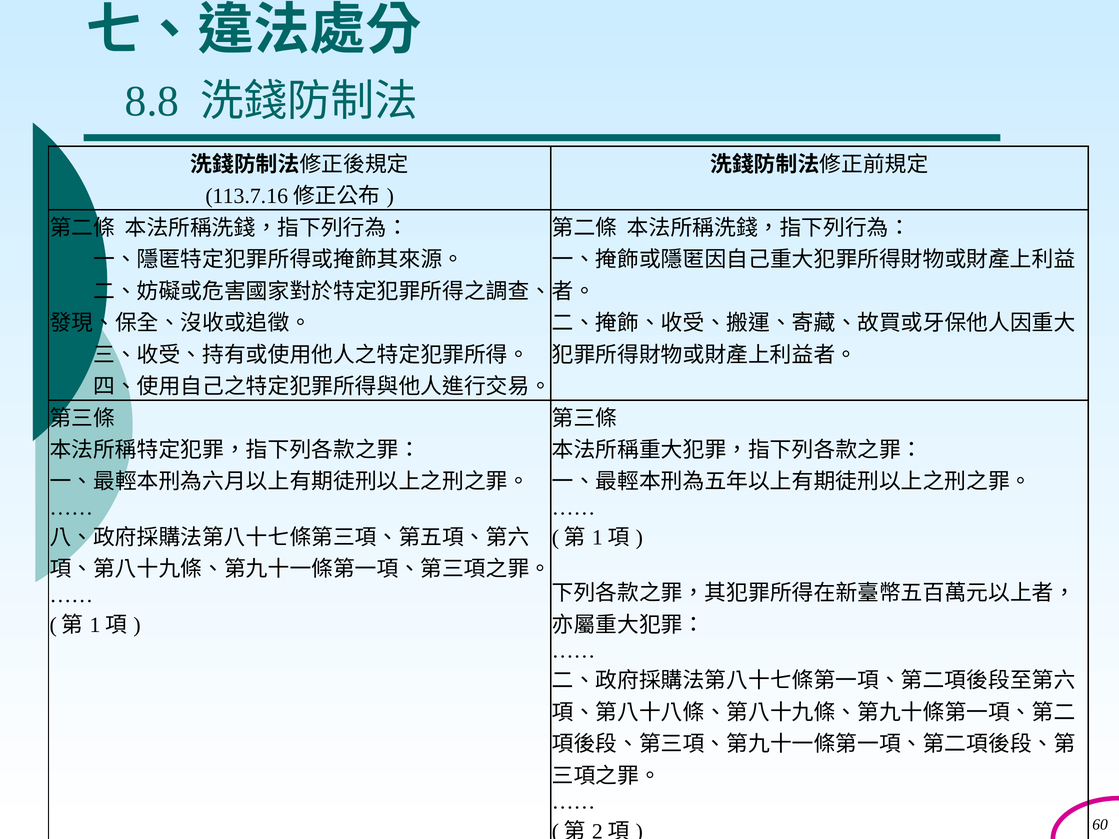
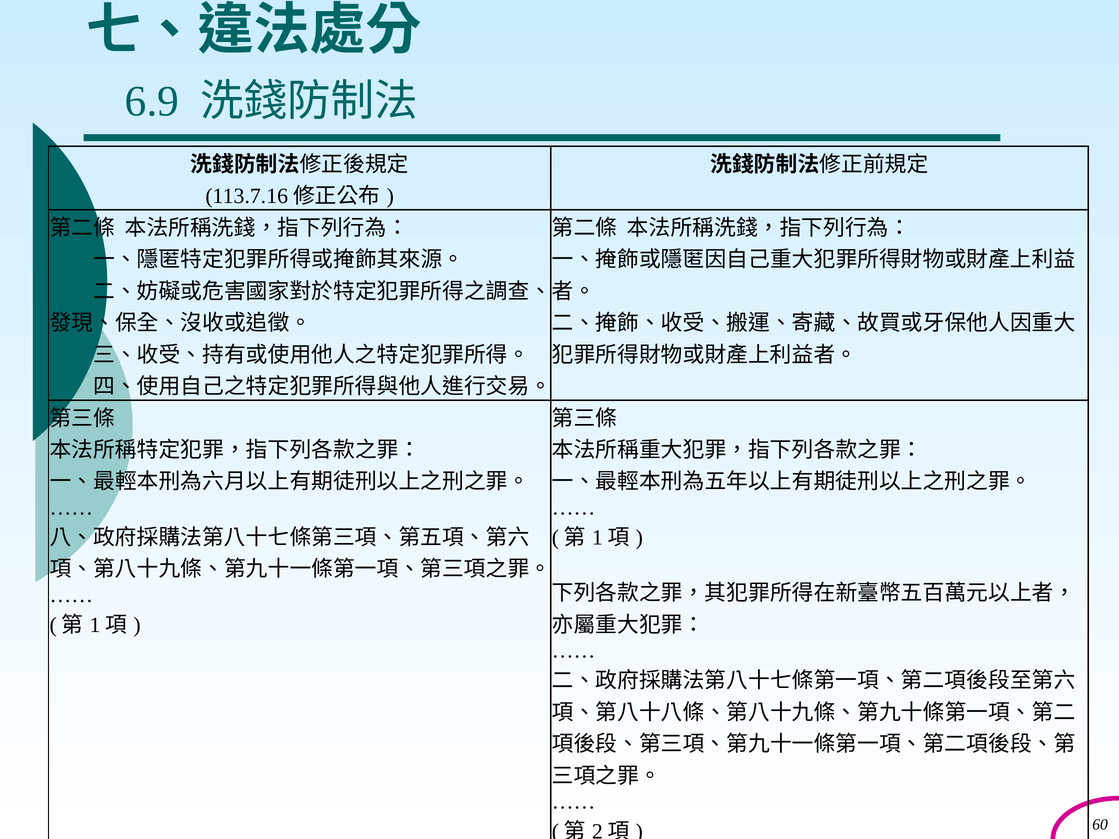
8.8: 8.8 -> 6.9 (152, 102)
